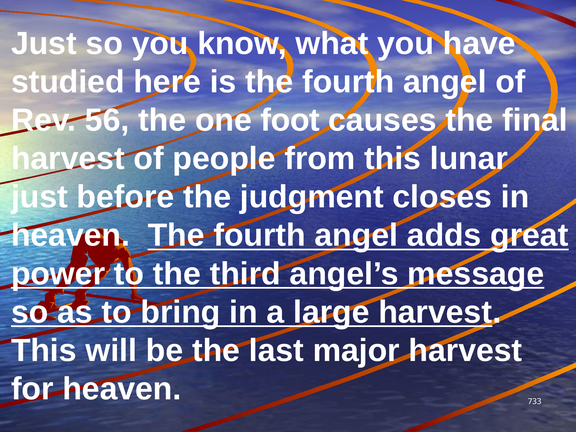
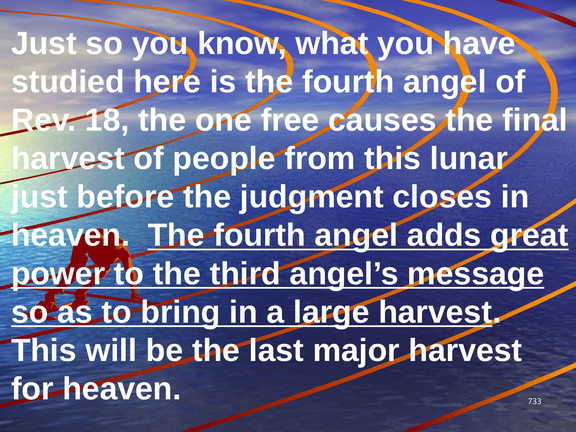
56: 56 -> 18 (107, 120)
foot: foot -> free (290, 120)
